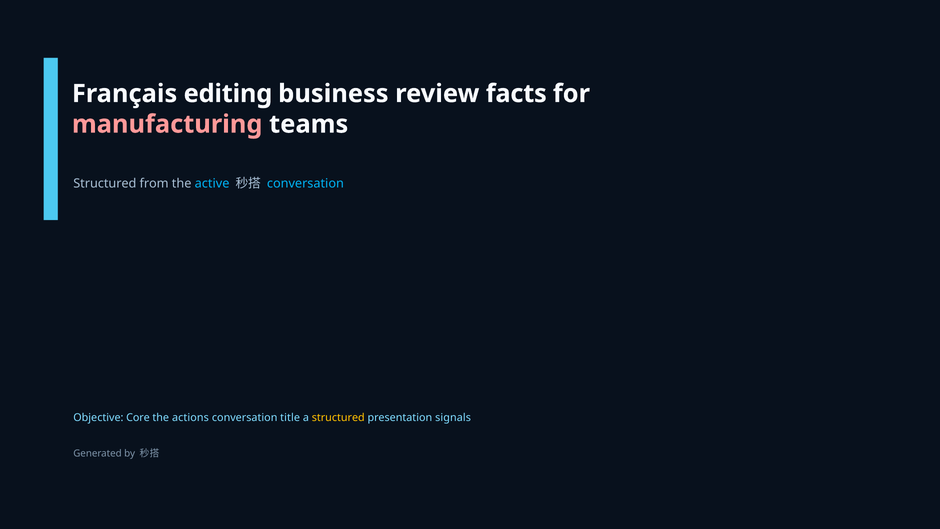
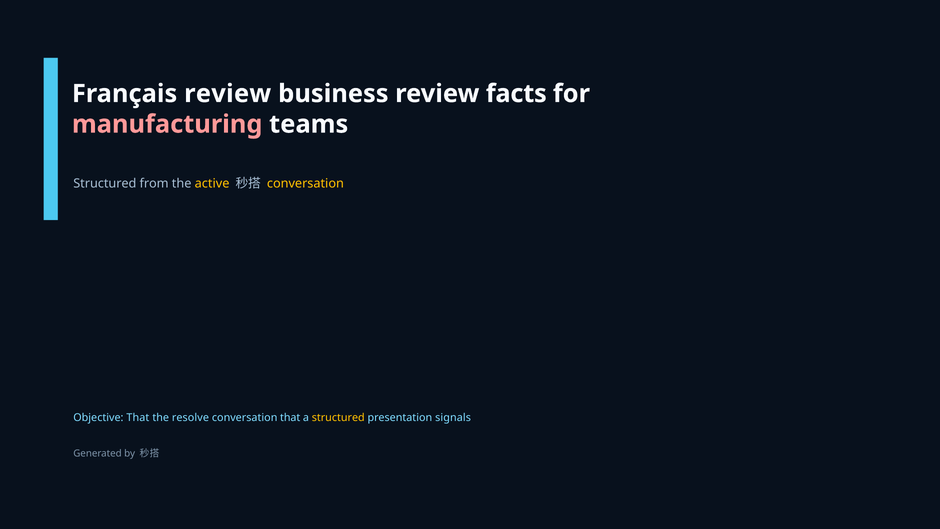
Français editing: editing -> review (228, 94)
active colour: light blue -> yellow (212, 183)
conversation colour: light blue -> yellow (305, 183)
Objective Core: Core -> That (138, 417)
actions: actions -> resolve (190, 417)
conversation title: title -> that (290, 417)
